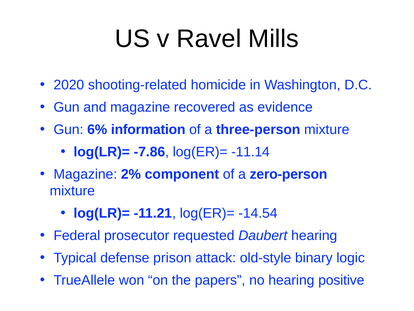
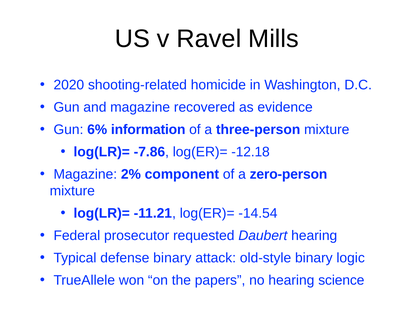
-11.14: -11.14 -> -12.18 (251, 152)
defense prison: prison -> binary (172, 258)
positive: positive -> science (341, 280)
